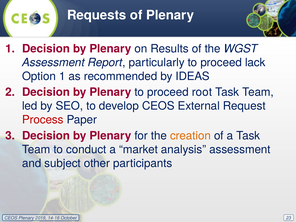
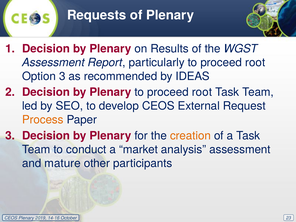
particularly to proceed lack: lack -> root (255, 62)
Option 1: 1 -> 3 (62, 76)
Process colour: red -> orange (43, 120)
subject: subject -> mature (63, 163)
